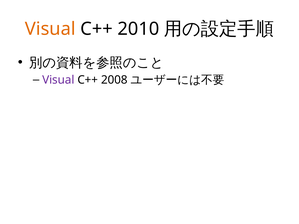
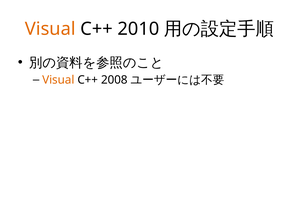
Visual colour: purple -> orange (58, 80)
